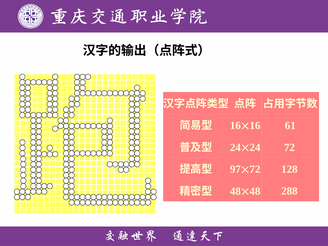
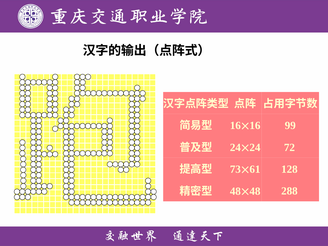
61: 61 -> 99 (290, 126)
97: 97 -> 73 (235, 169)
72: 72 -> 61 (255, 169)
